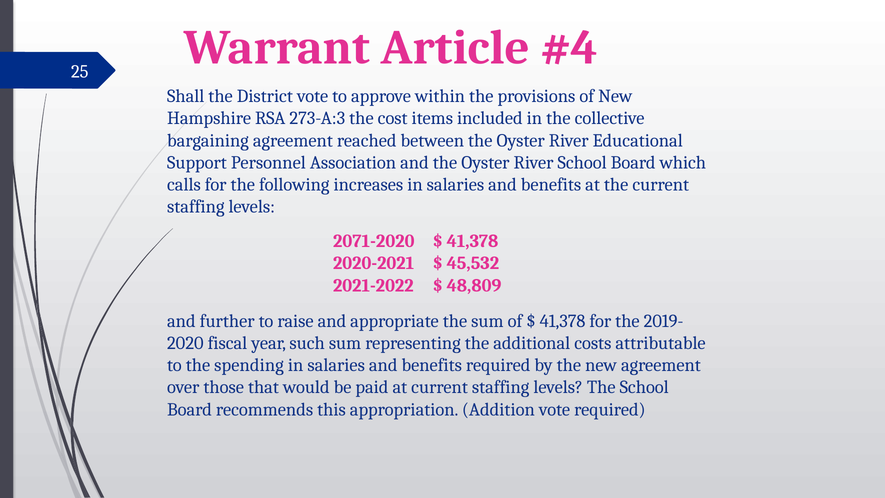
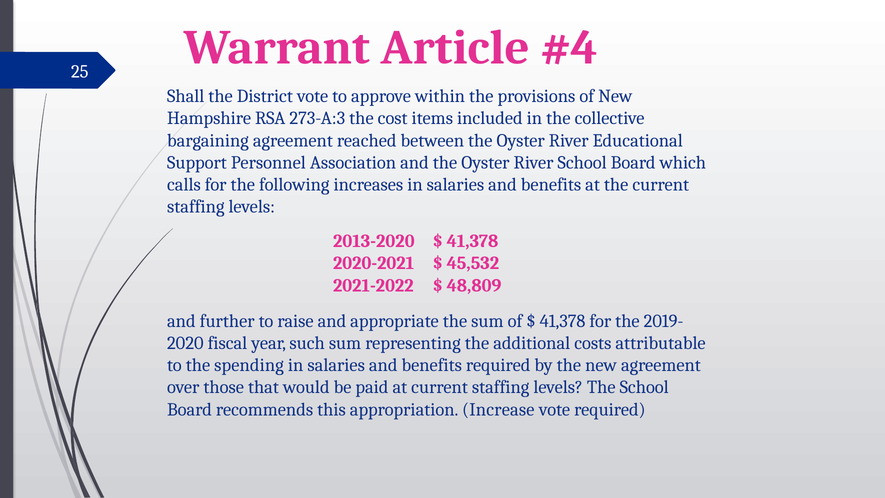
2071-2020: 2071-2020 -> 2013-2020 (374, 241)
Addition: Addition -> Increase (498, 409)
